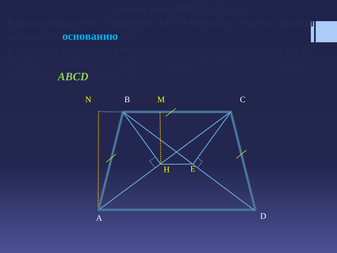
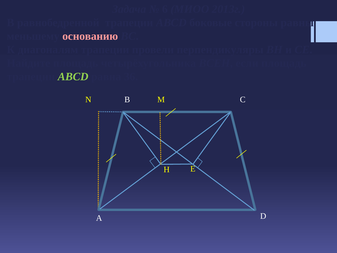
основанию colour: light blue -> pink (90, 36)
